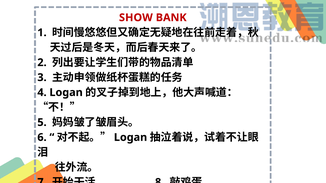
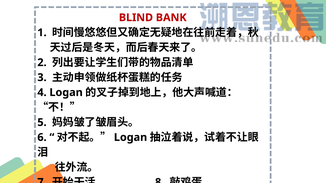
SHOW: SHOW -> BLIND (136, 18)
